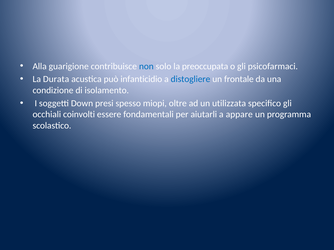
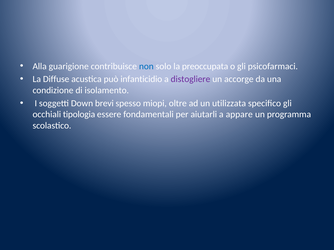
Durata: Durata -> Diffuse (56, 79)
distogliere colour: blue -> purple (190, 79)
frontale: frontale -> accorge (239, 79)
presi: presi -> brevi (104, 103)
coinvolti: coinvolti -> tipologia (79, 115)
